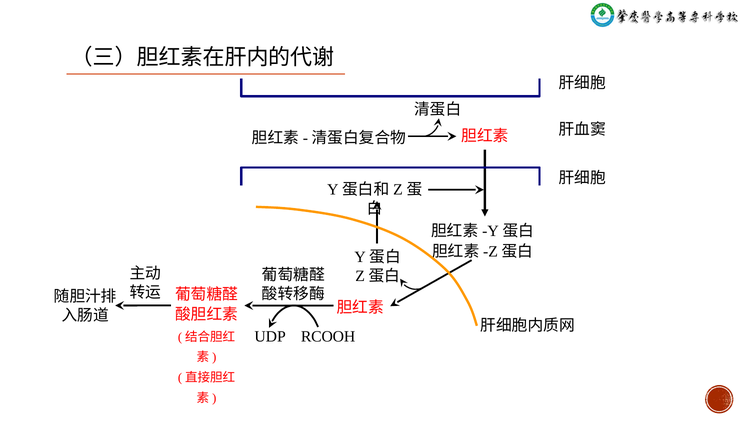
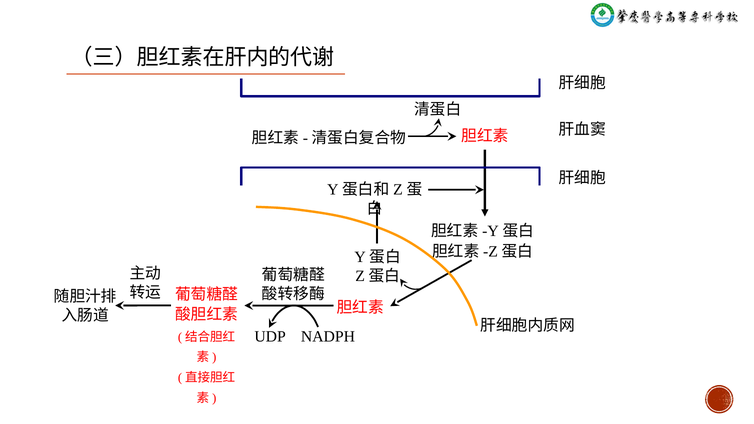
RCOOH: RCOOH -> NADPH (328, 337)
